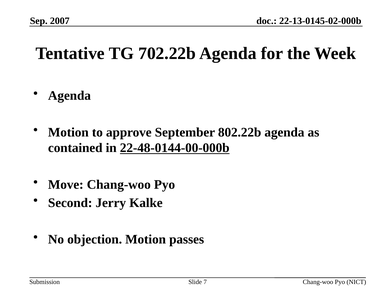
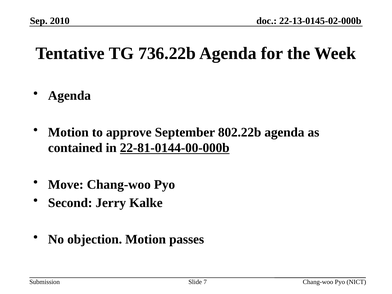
2007: 2007 -> 2010 (60, 21)
702.22b: 702.22b -> 736.22b (167, 53)
22-48-0144-00-000b: 22-48-0144-00-000b -> 22-81-0144-00-000b (175, 148)
